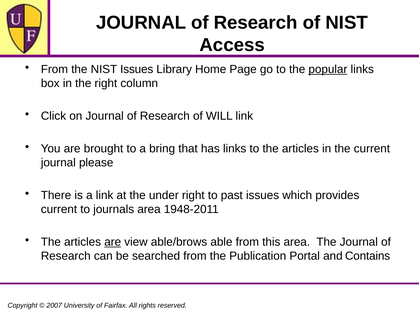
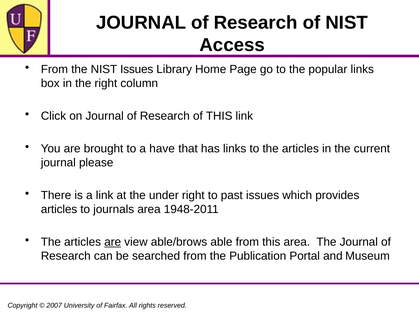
popular underline: present -> none (328, 69)
of WILL: WILL -> THIS (219, 116)
bring: bring -> have (162, 148)
current: current -> articles (59, 209)
Contains: Contains -> Museum (368, 256)
